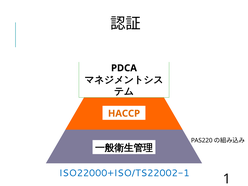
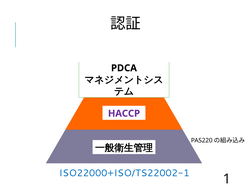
HACCP colour: orange -> purple (124, 113)
